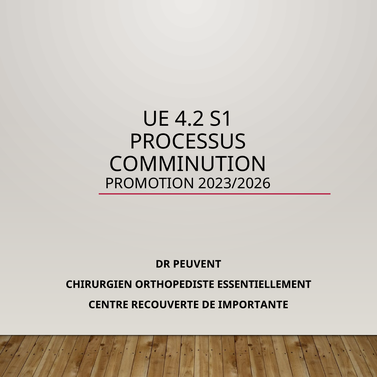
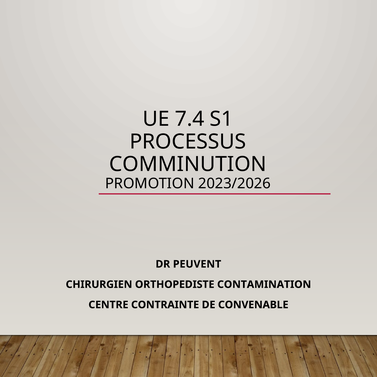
4.2: 4.2 -> 7.4 (190, 119)
ESSENTIELLEMENT: ESSENTIELLEMENT -> CONTAMINATION (264, 284)
RECOUVERTE: RECOUVERTE -> CONTRAINTE (165, 305)
IMPORTANTE: IMPORTANTE -> CONVENABLE (253, 305)
